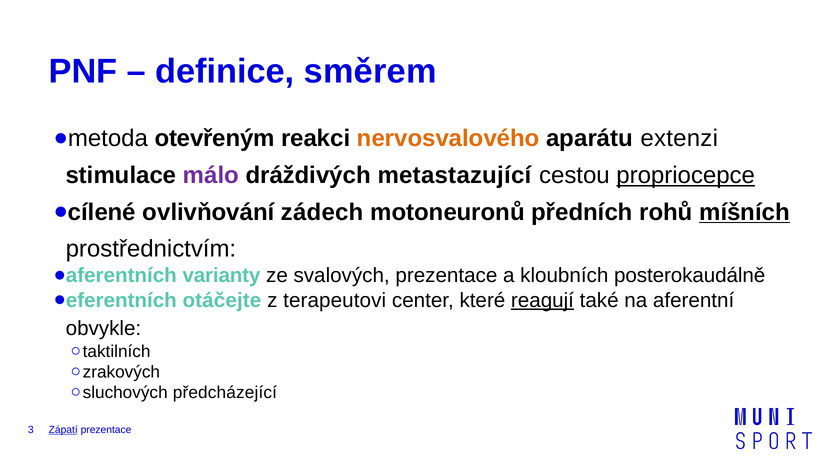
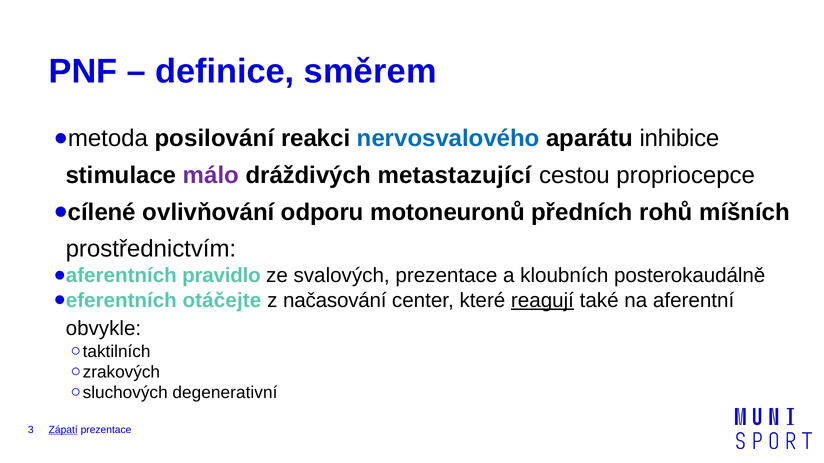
otevřeným: otevřeným -> posilování (214, 139)
nervosvalového colour: orange -> blue (448, 139)
extenzi: extenzi -> inhibice (679, 139)
propriocepce underline: present -> none (686, 175)
zádech: zádech -> odporu (322, 212)
míšních underline: present -> none (744, 212)
varianty: varianty -> pravidlo (221, 276)
terapeutovi: terapeutovi -> načasování (335, 301)
předcházející: předcházející -> degenerativní (225, 393)
